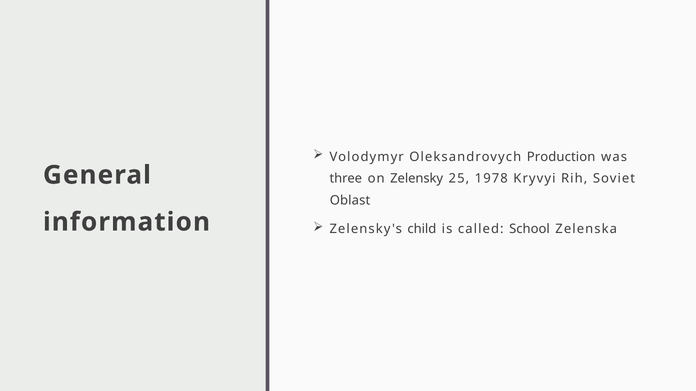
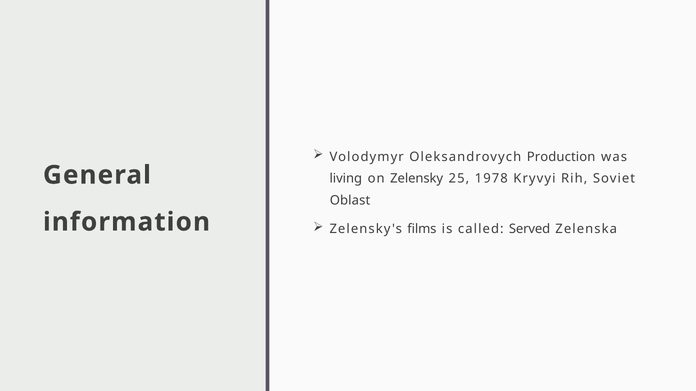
three: three -> living (346, 179)
child: child -> films (422, 229)
School: School -> Served (530, 229)
